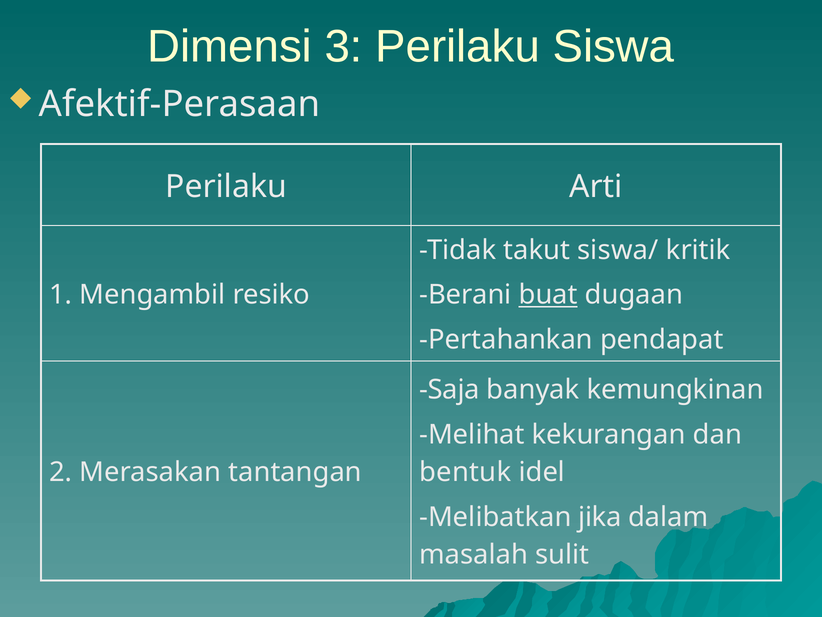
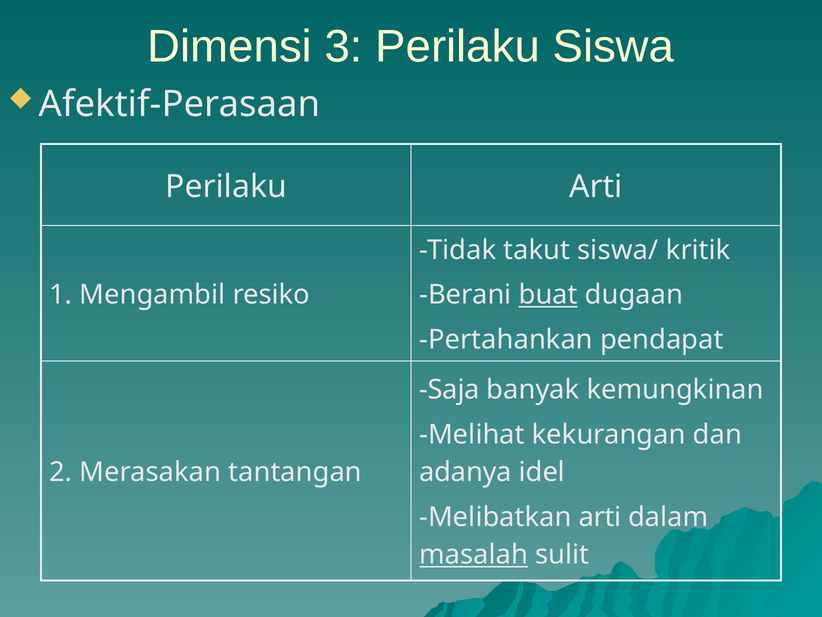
bentuk: bentuk -> adanya (466, 472)
Melibatkan jika: jika -> arti (600, 517)
masalah underline: none -> present (474, 554)
